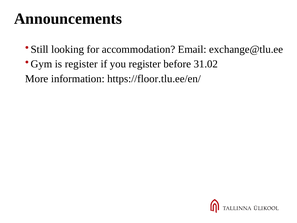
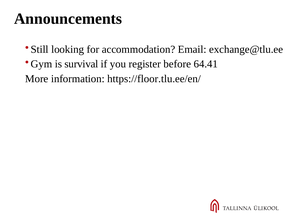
is register: register -> survival (81, 64)
31.02: 31.02 -> 64.41 (206, 64)
